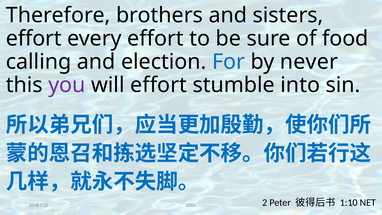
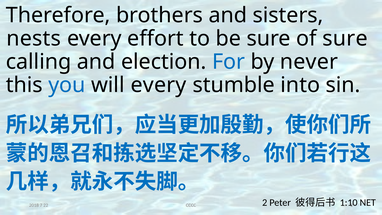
effort: effort -> nests (34, 39)
of food: food -> sure (345, 39)
you colour: purple -> blue (67, 85)
will effort: effort -> every (158, 85)
